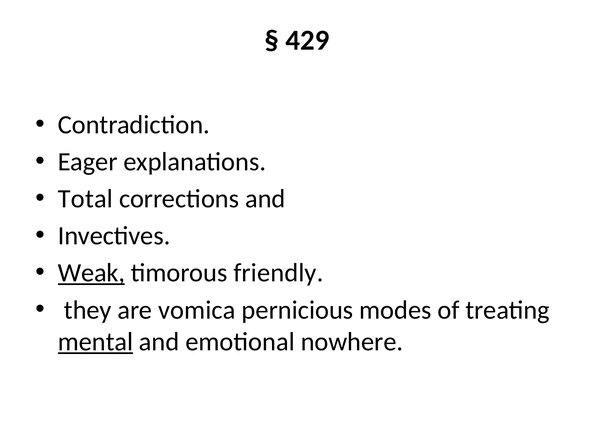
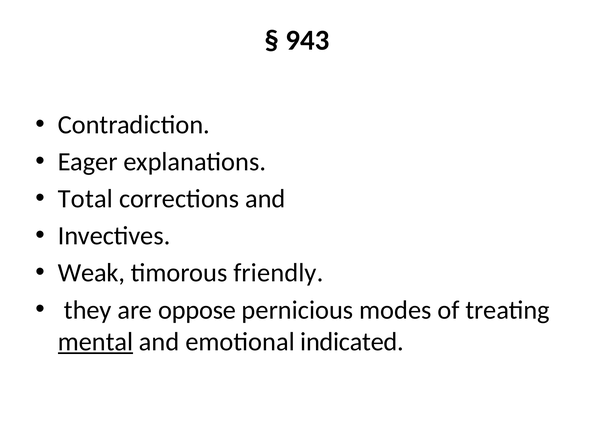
429: 429 -> 943 (307, 40)
Weak underline: present -> none (91, 273)
vomica: vomica -> oppose (197, 310)
nowhere: nowhere -> indicated (352, 341)
